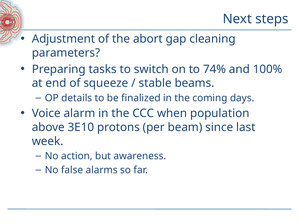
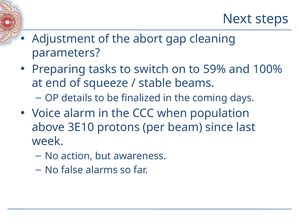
74%: 74% -> 59% (215, 69)
